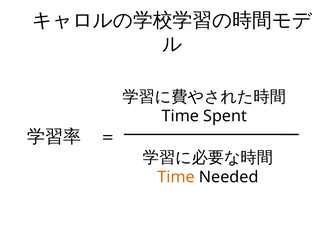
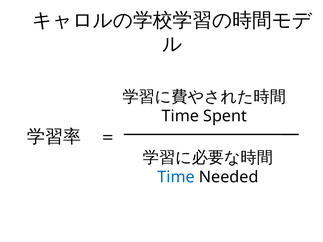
Time colour: orange -> blue (176, 177)
